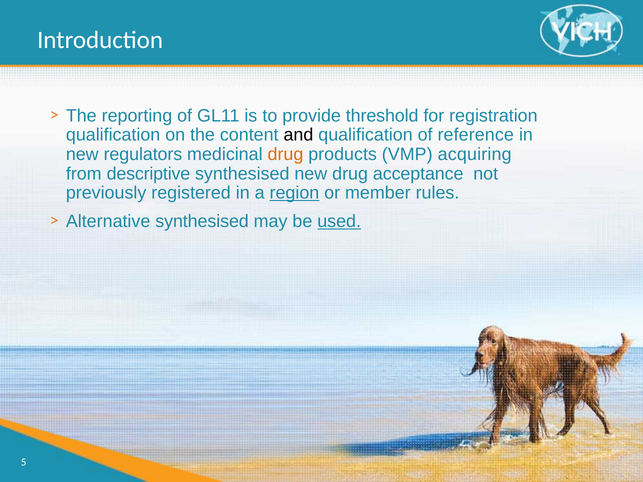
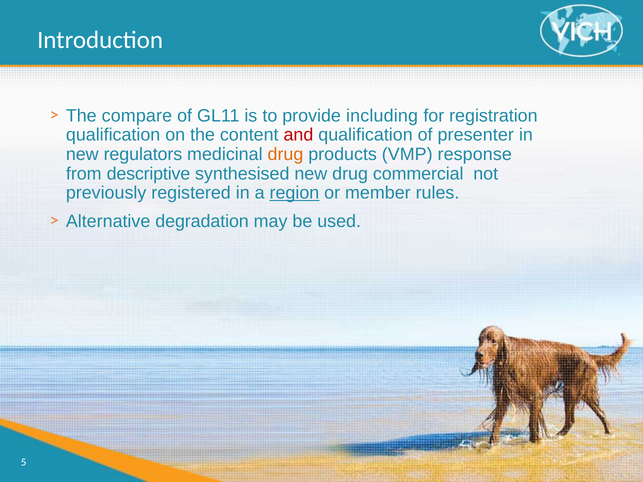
reporting: reporting -> compare (137, 116)
threshold: threshold -> including (382, 116)
and colour: black -> red (298, 135)
reference: reference -> presenter (476, 135)
acquiring: acquiring -> response (475, 154)
acceptance: acceptance -> commercial (418, 174)
Alternative synthesised: synthesised -> degradation (202, 221)
used underline: present -> none (339, 221)
